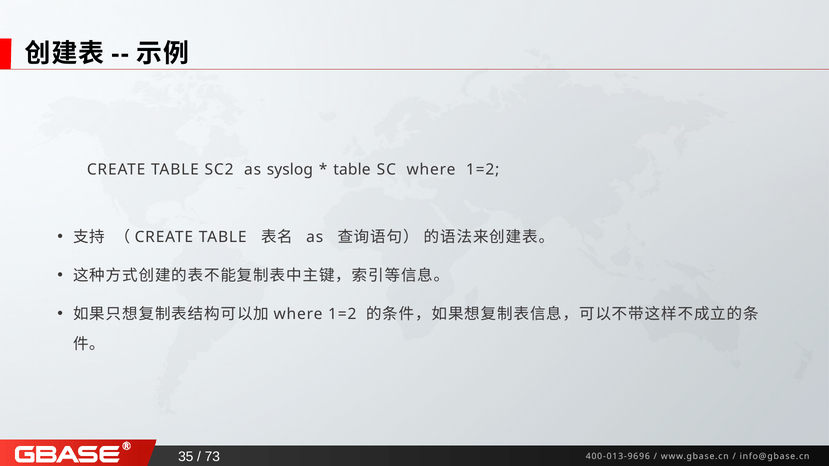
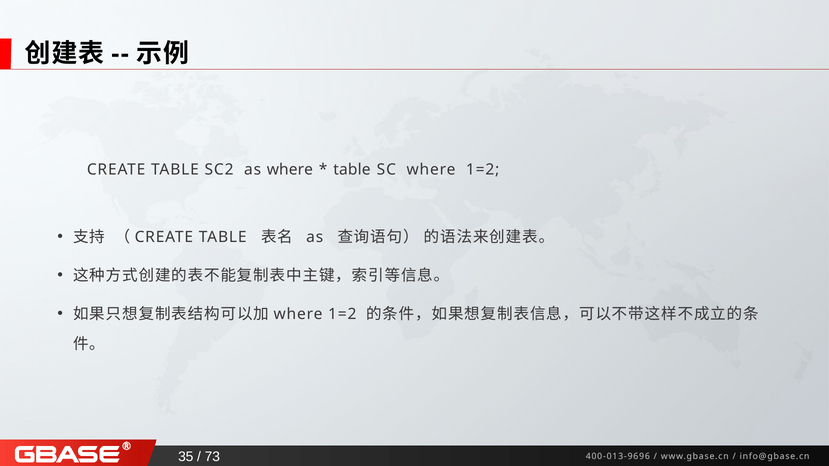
as syslog: syslog -> where (290, 170)
